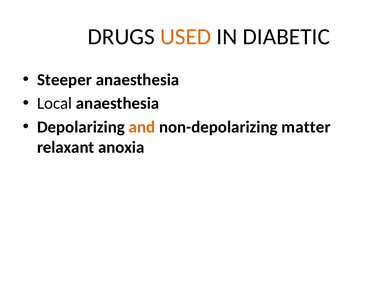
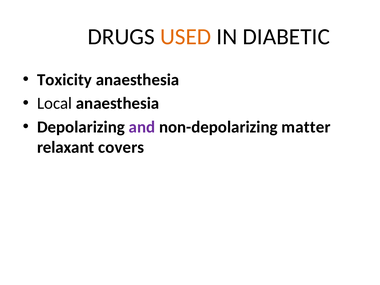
Steeper: Steeper -> Toxicity (64, 80)
and colour: orange -> purple (142, 127)
anoxia: anoxia -> covers (121, 147)
